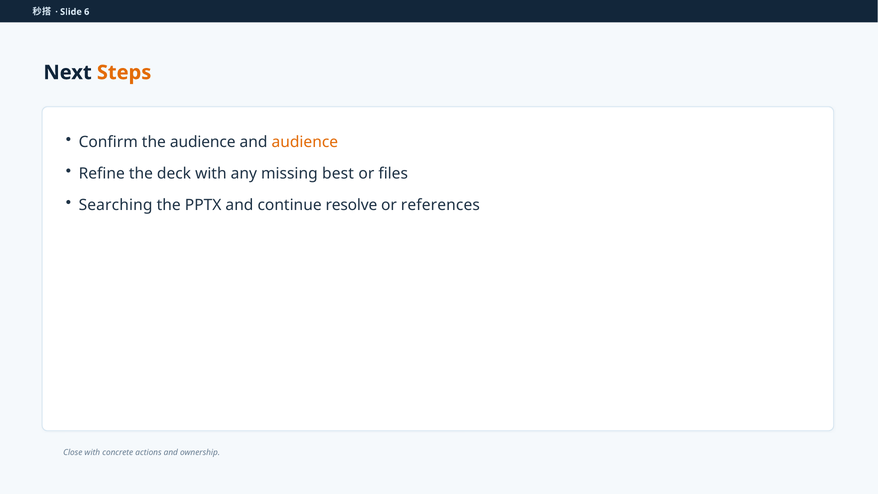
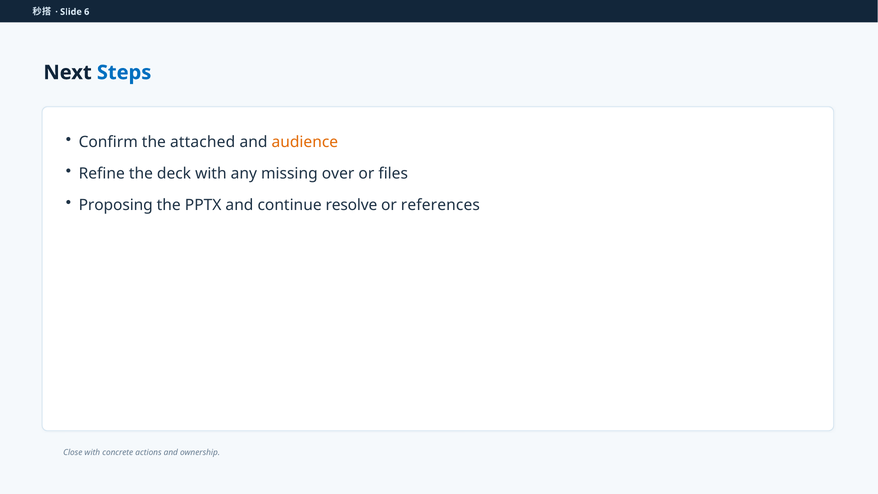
Steps colour: orange -> blue (124, 73)
the audience: audience -> attached (203, 142)
best: best -> over (338, 174)
Searching: Searching -> Proposing (116, 205)
